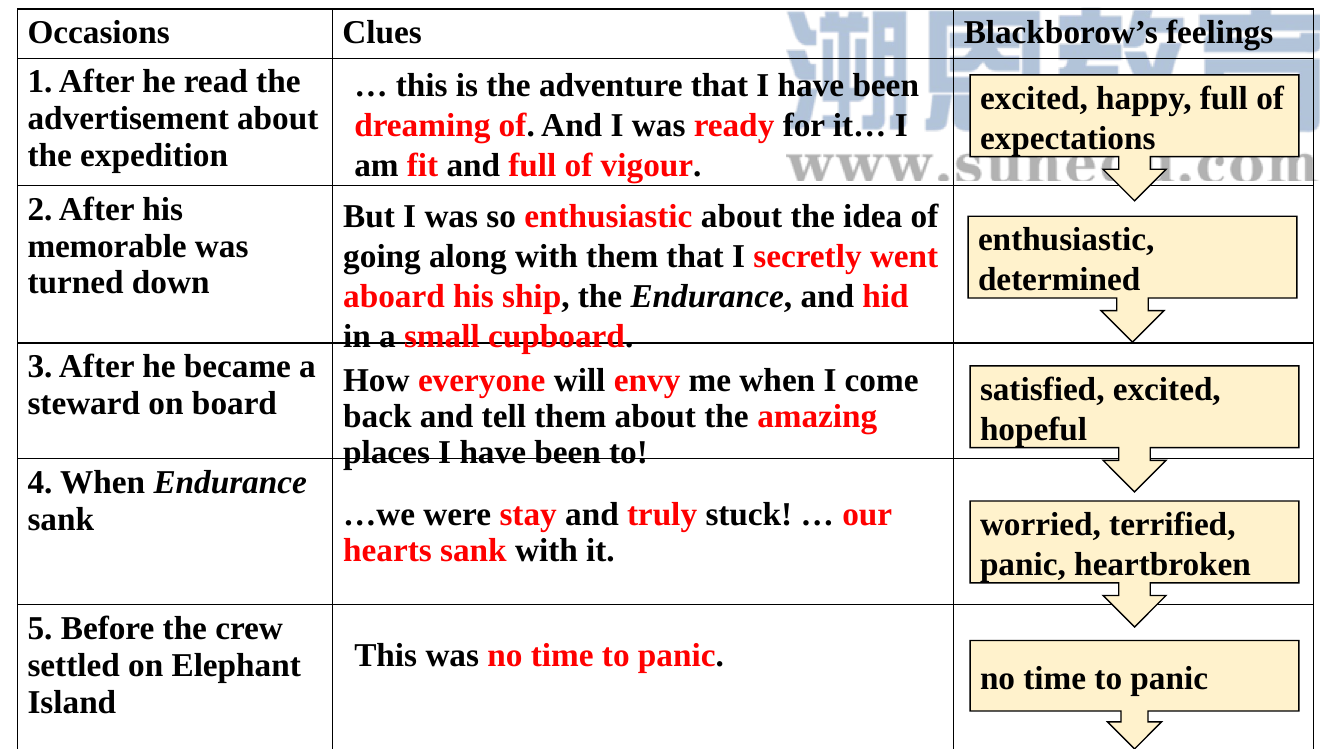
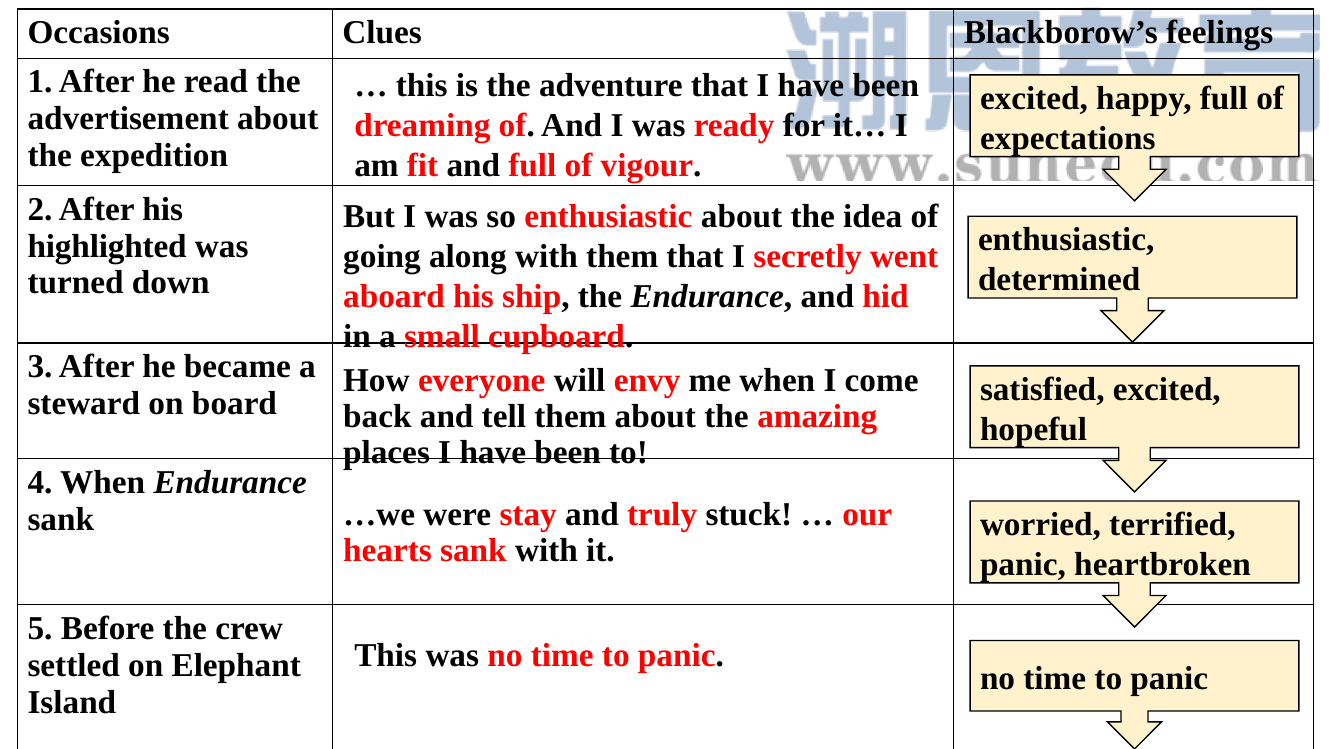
memorable: memorable -> highlighted (107, 246)
